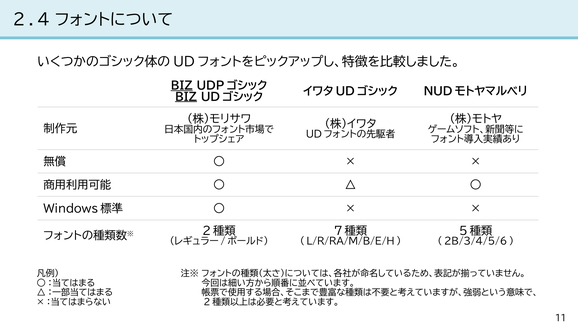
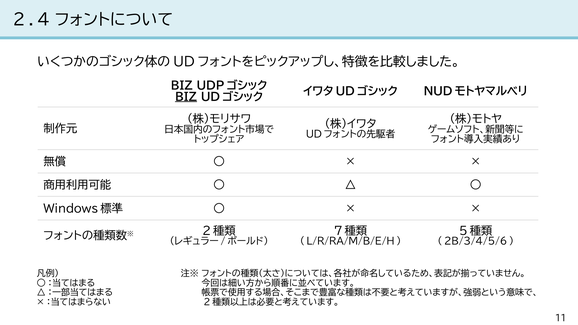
BIZ underline: present -> none (182, 86)
